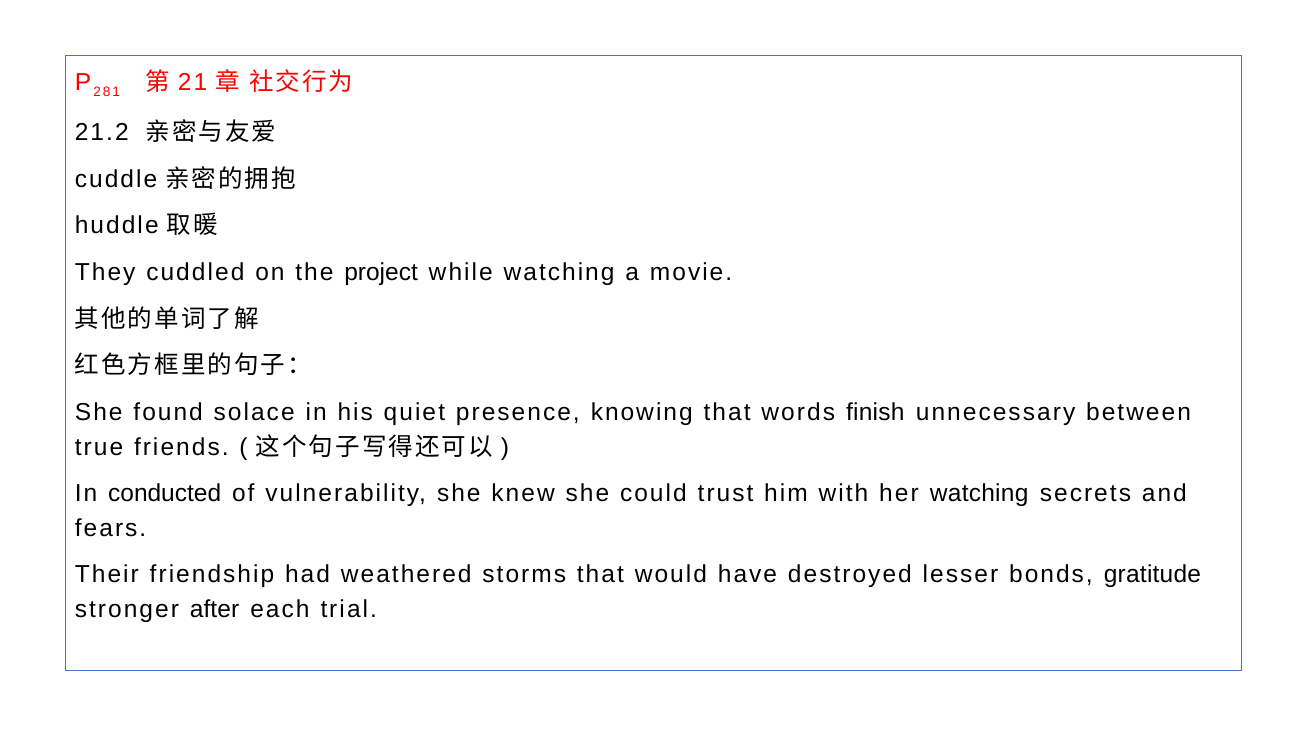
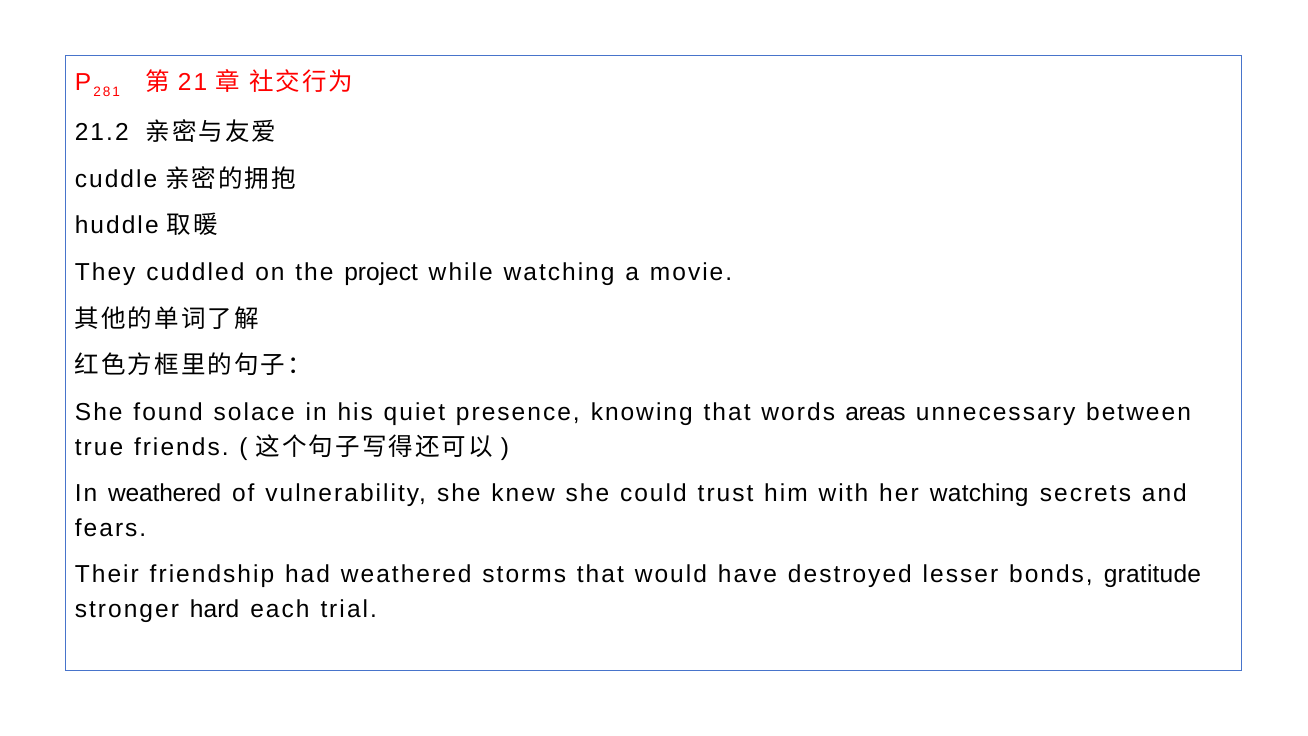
finish: finish -> areas (876, 412)
In conducted: conducted -> weathered (165, 493)
after: after -> hard (215, 609)
